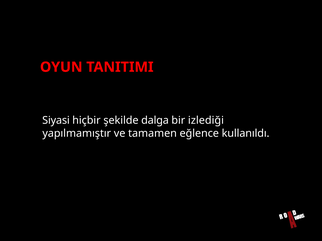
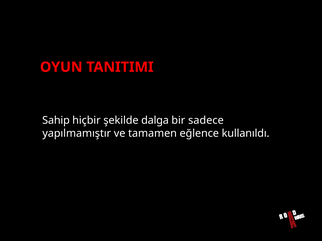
Siyasi: Siyasi -> Sahip (56, 121)
izlediği: izlediği -> sadece (206, 121)
